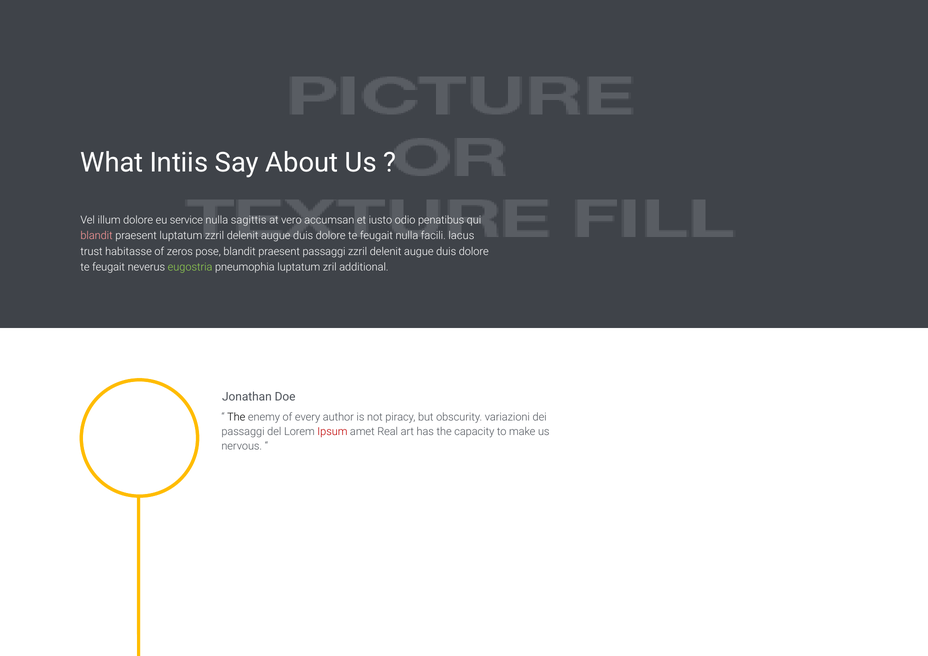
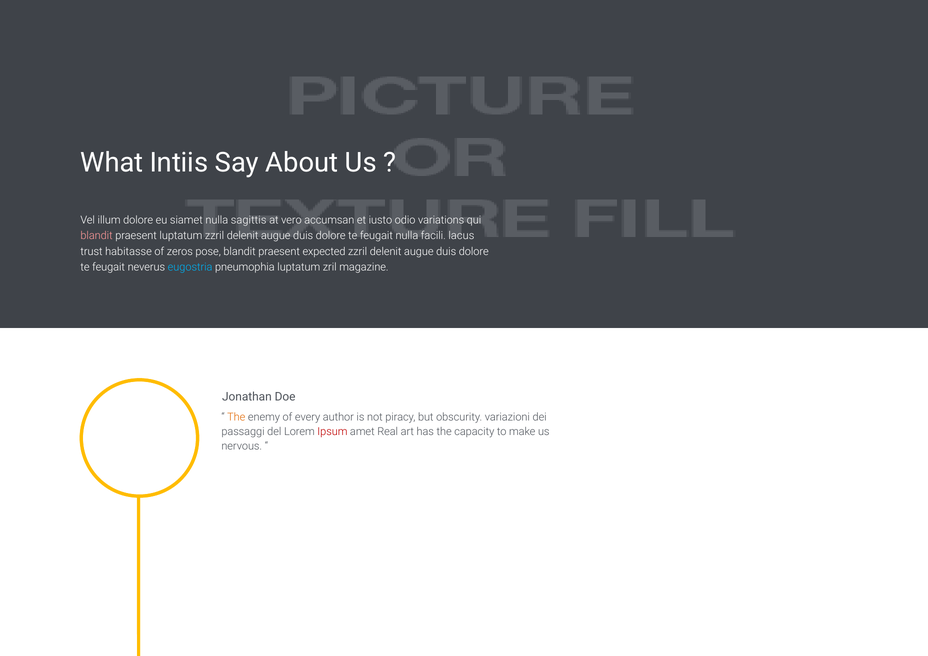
service: service -> siamet (186, 220)
penatibus: penatibus -> variations (441, 220)
praesent passaggi: passaggi -> expected (324, 252)
eugostria colour: light green -> light blue (190, 267)
additional: additional -> magazine (364, 267)
The colour: black -> orange (236, 417)
